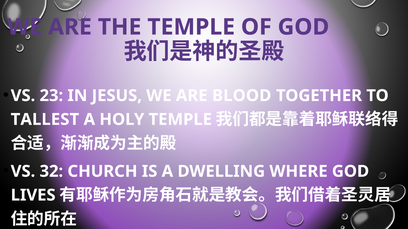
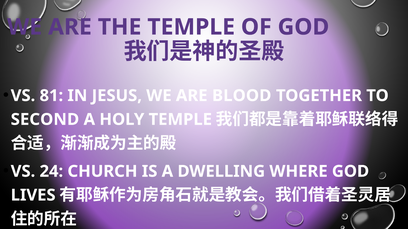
23: 23 -> 81 (51, 96)
TALLEST: TALLEST -> SECOND (45, 120)
32: 32 -> 24 (51, 172)
